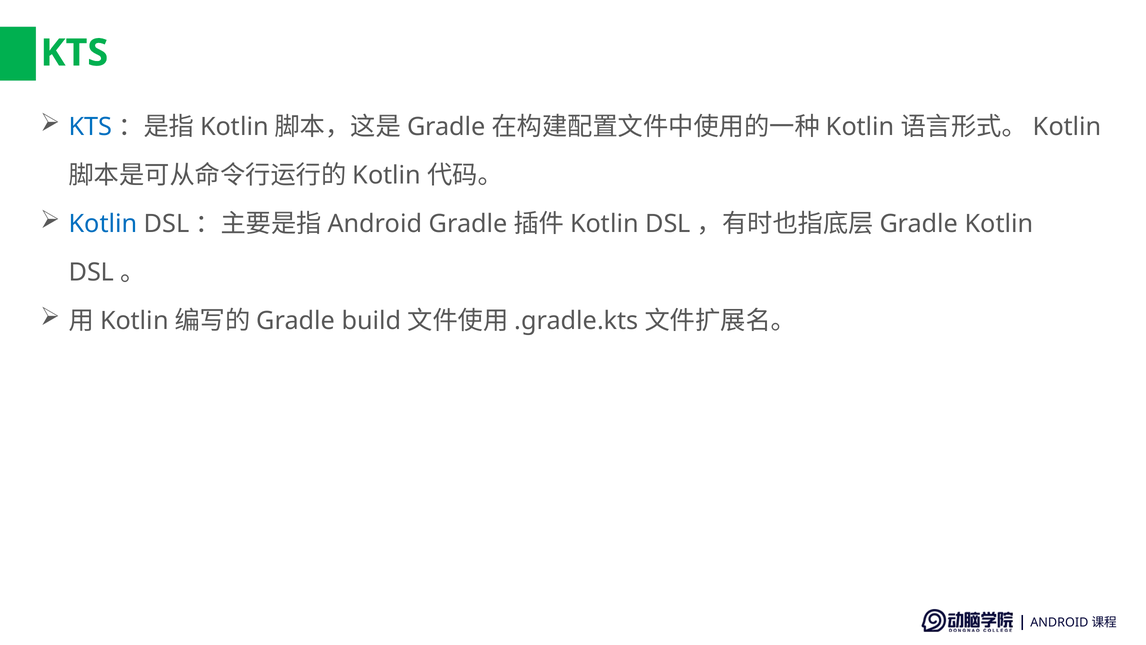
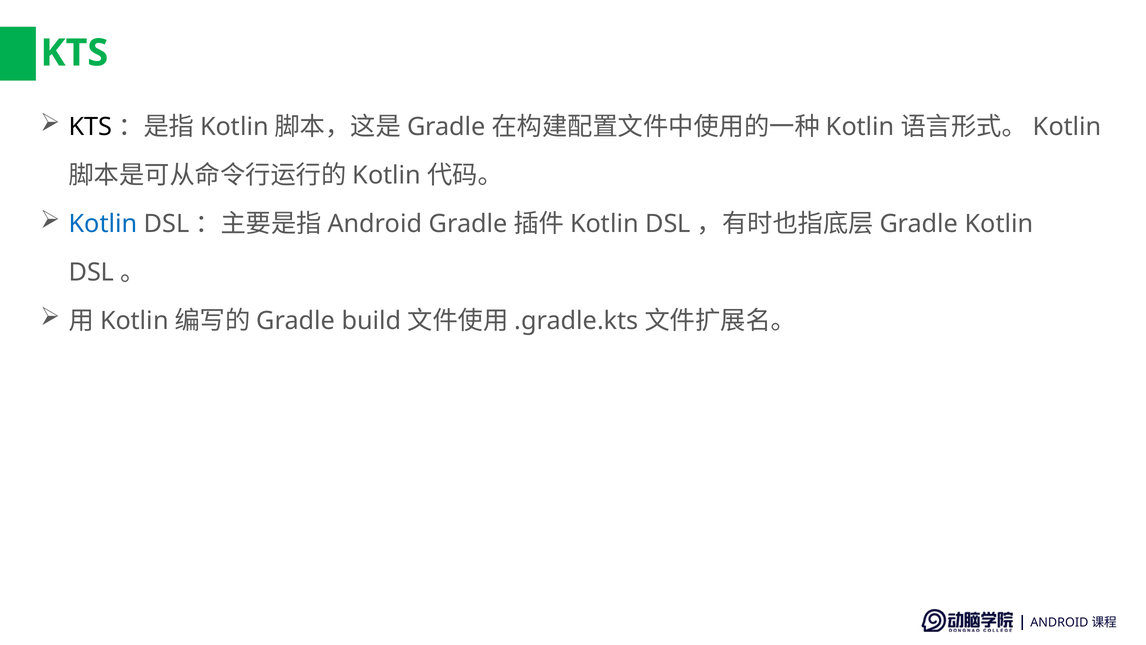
KTS colour: blue -> black (90, 127)
